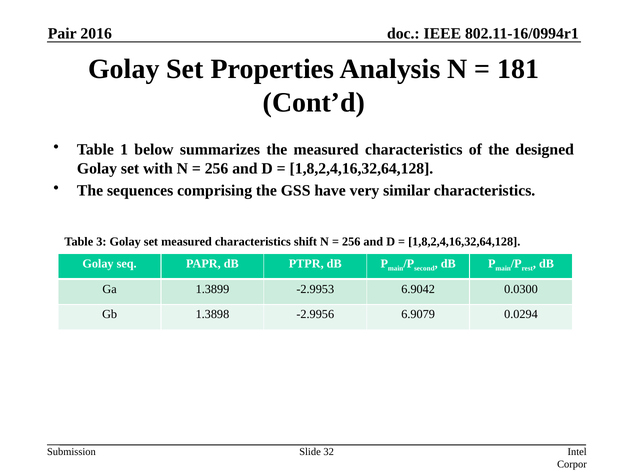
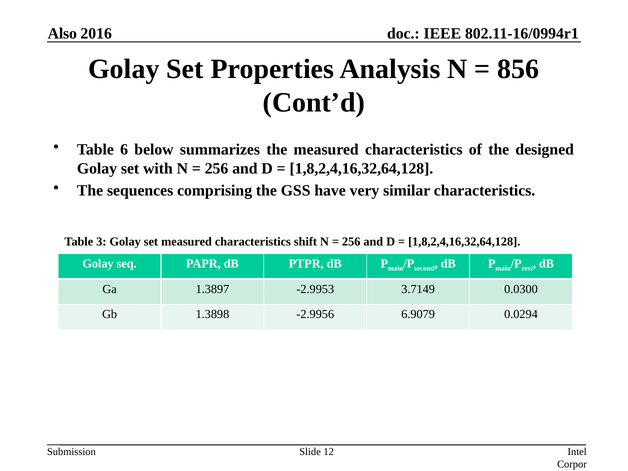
Pair: Pair -> Also (62, 34)
181: 181 -> 856 (518, 69)
1: 1 -> 6 (124, 150)
1.3899: 1.3899 -> 1.3897 (212, 289)
6.9042: 6.9042 -> 3.7149 (418, 289)
32: 32 -> 12 (329, 452)
